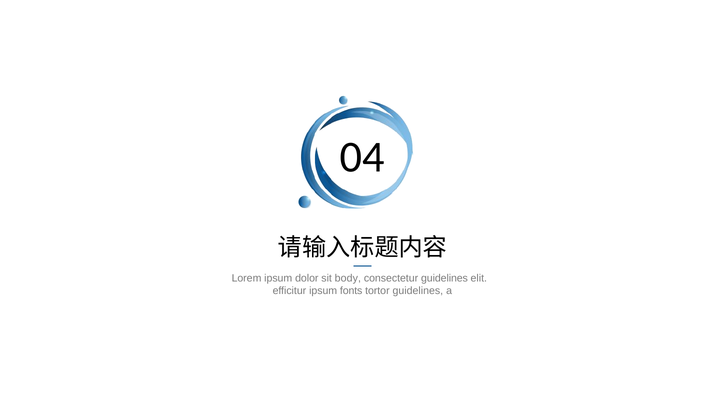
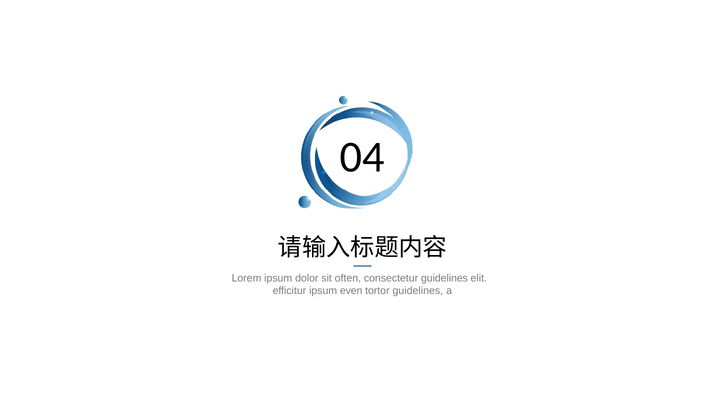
body: body -> often (348, 278)
fonts: fonts -> even (351, 291)
